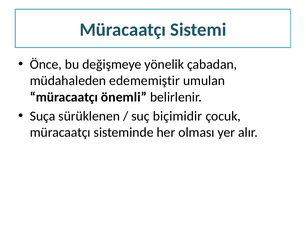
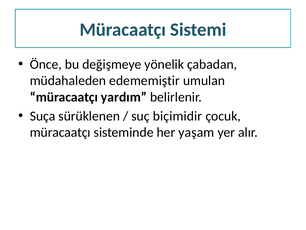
önemli: önemli -> yardım (124, 97)
olması: olması -> yaşam (196, 132)
